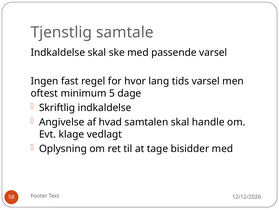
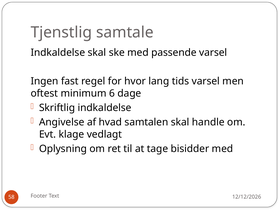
5: 5 -> 6 (112, 93)
